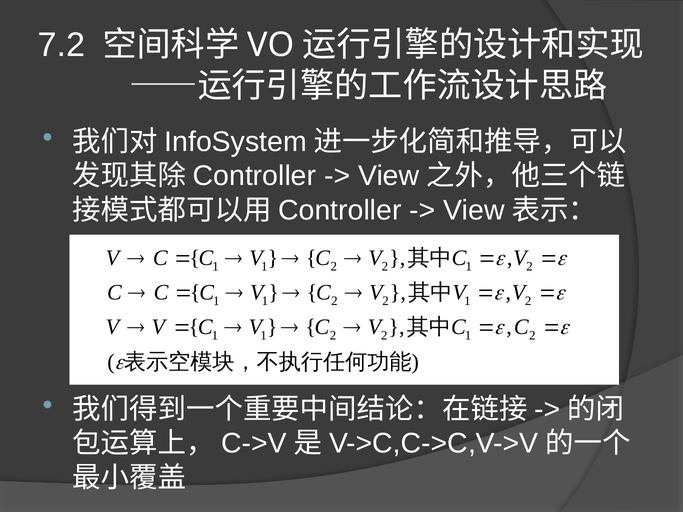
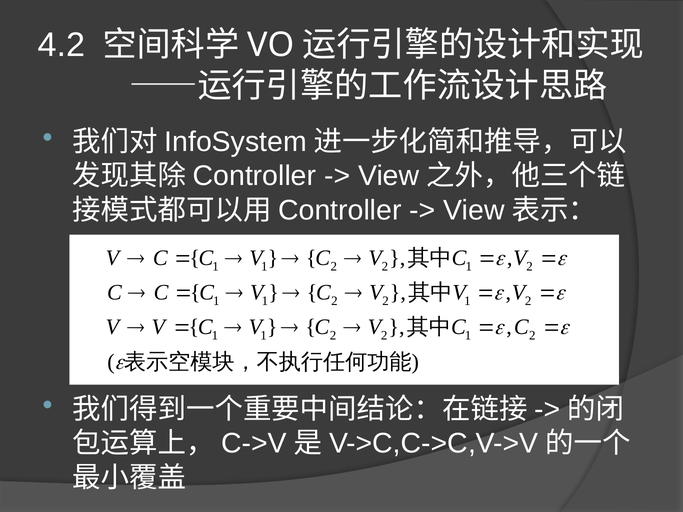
7.2: 7.2 -> 4.2 (61, 45)
